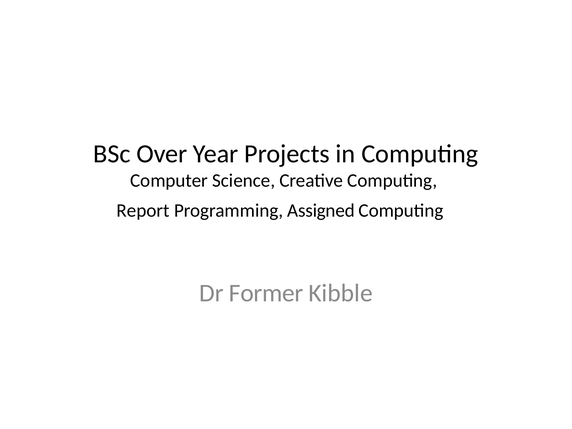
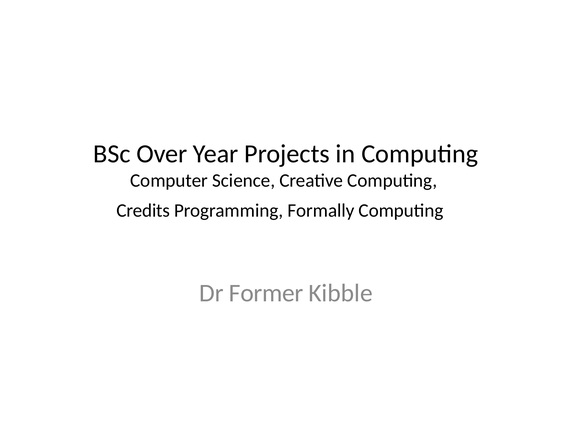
Report: Report -> Credits (143, 211)
Assigned: Assigned -> Formally (321, 211)
